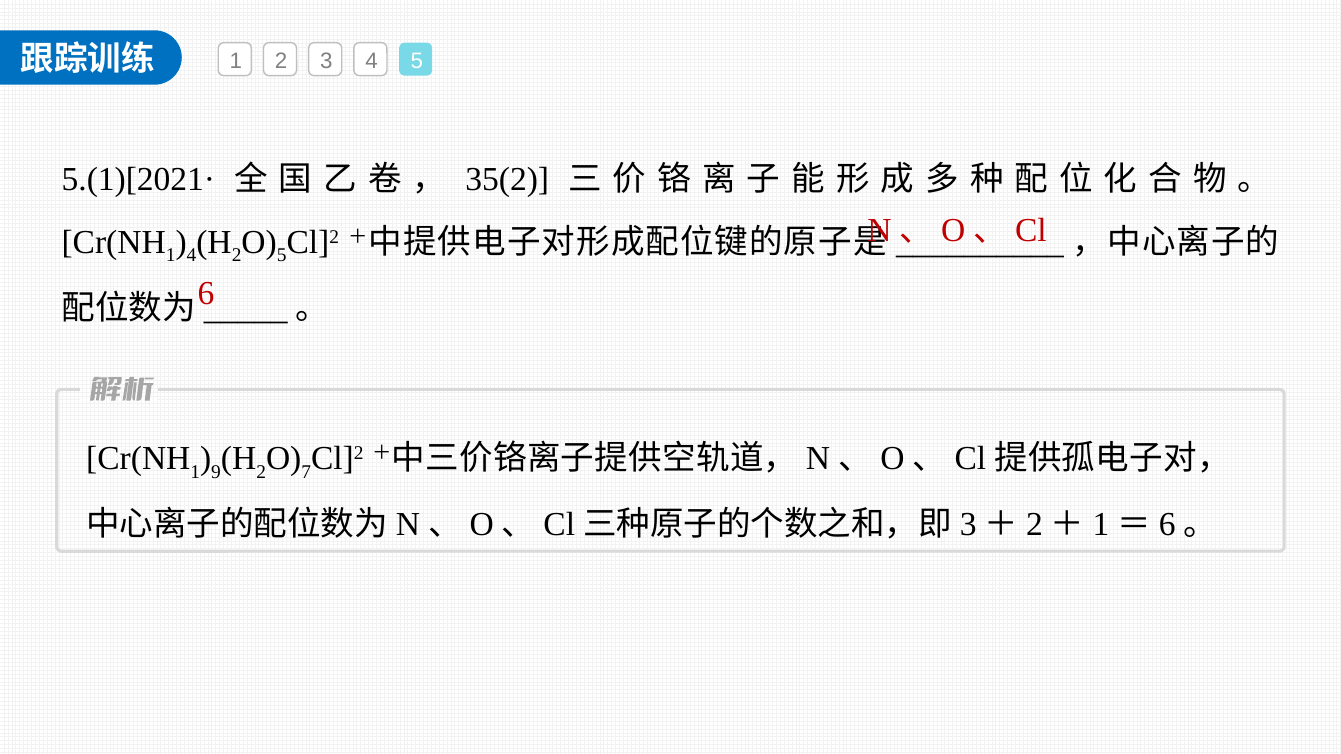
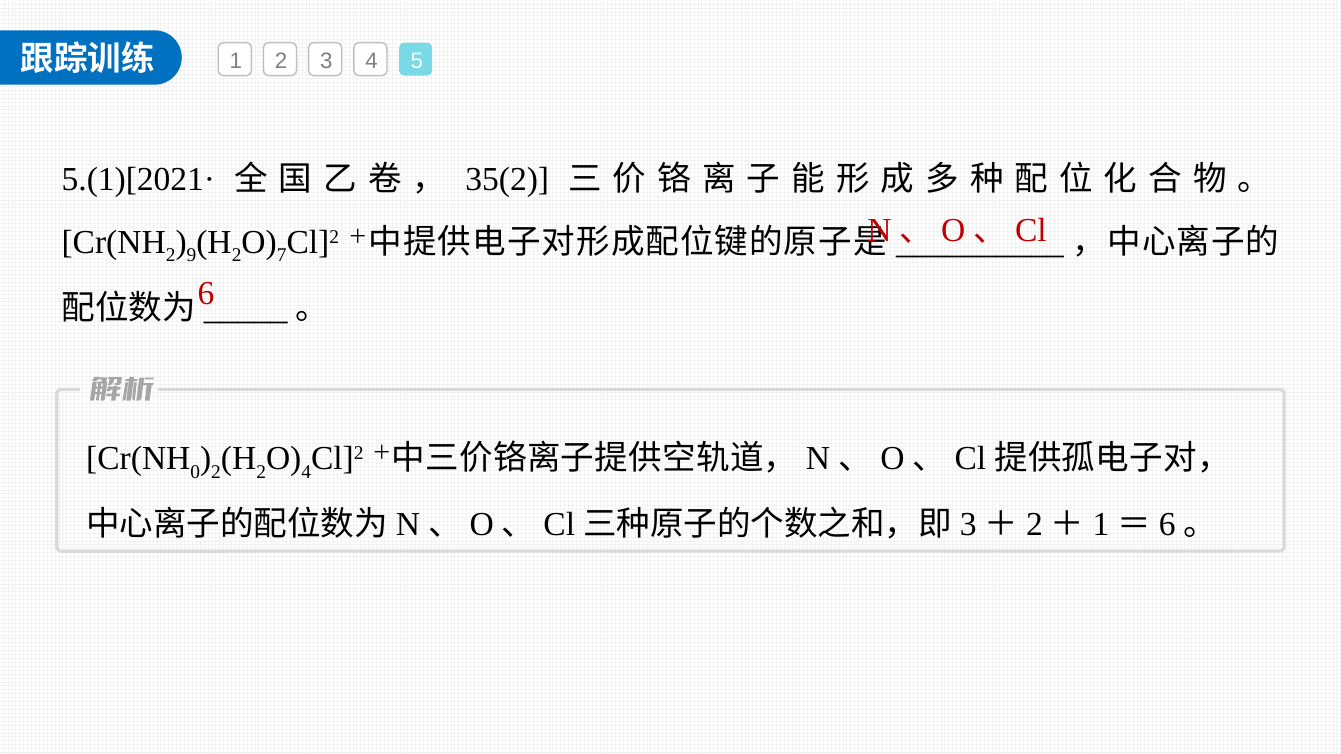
1: 1 -> 2 (171, 255)
4: 4 -> 9 (192, 255)
5: 5 -> 7 (282, 255)
1: 1 -> 0 (195, 472)
9: 9 -> 2 (216, 472)
7: 7 -> 4 (306, 472)
